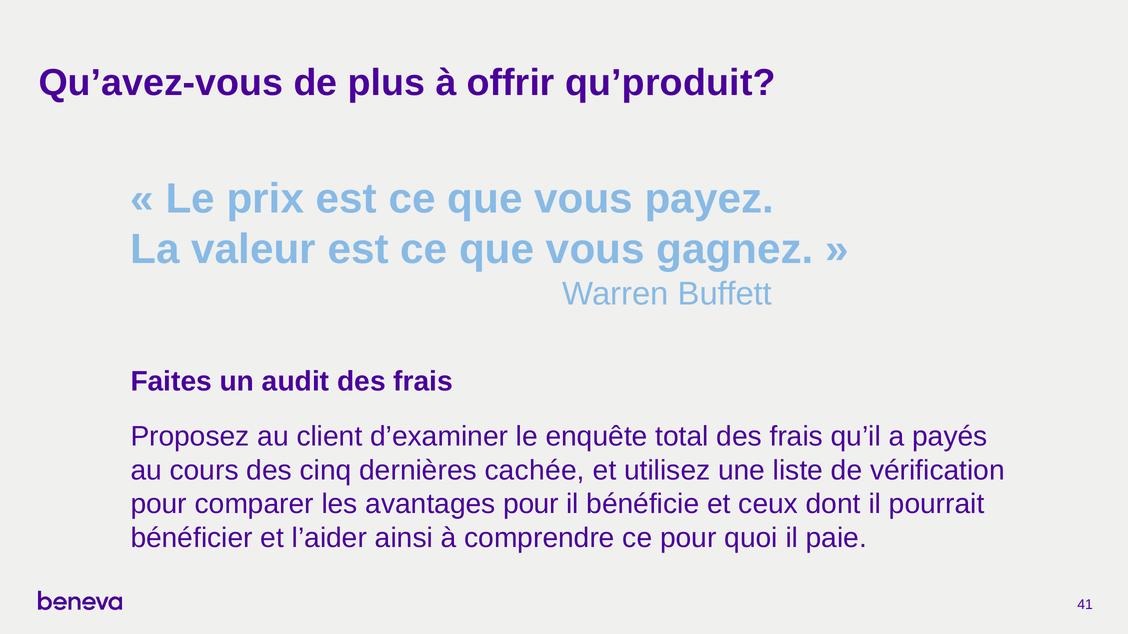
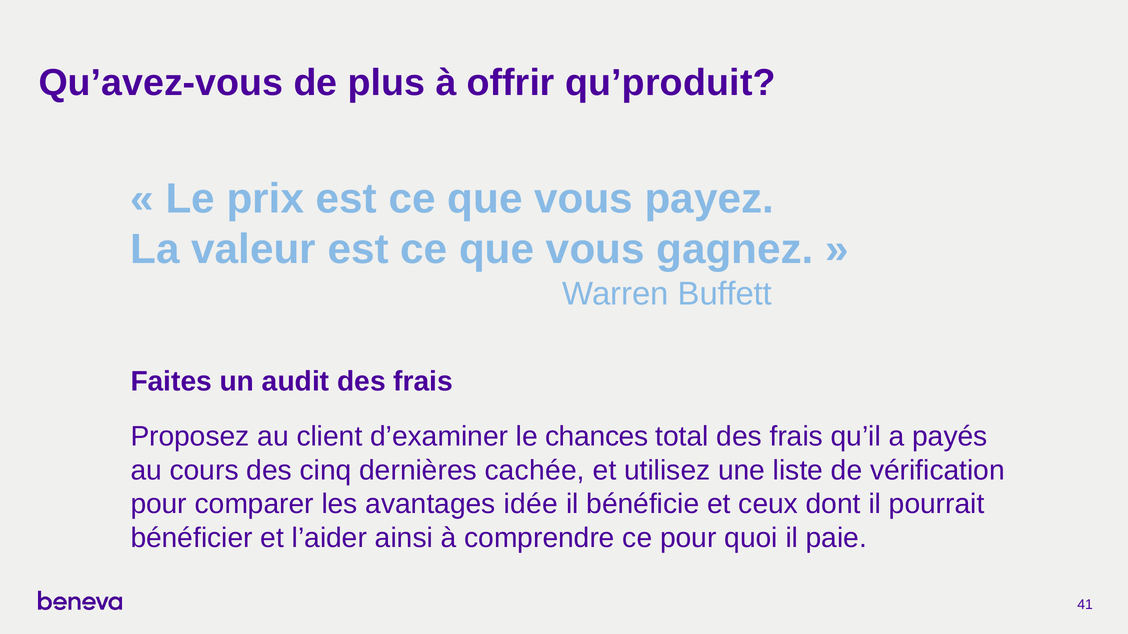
enquête: enquête -> chances (597, 437)
avantages pour: pour -> idée (531, 504)
